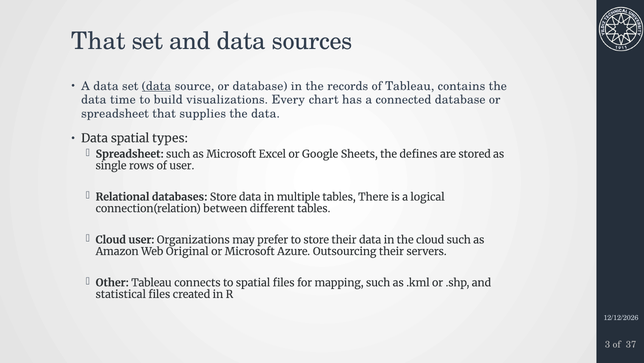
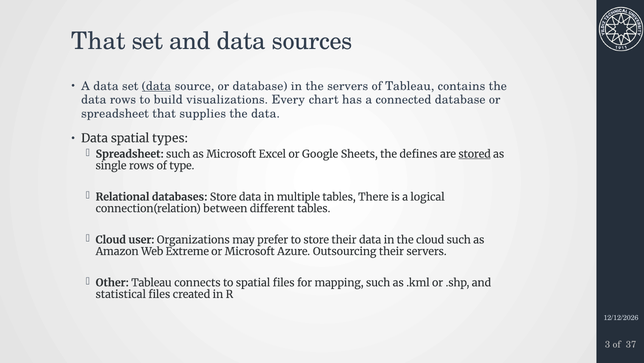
the records: records -> servers (348, 86)
data time: time -> rows (123, 100)
stored underline: none -> present (475, 154)
of user: user -> type (182, 165)
Original: Original -> Extreme (187, 251)
